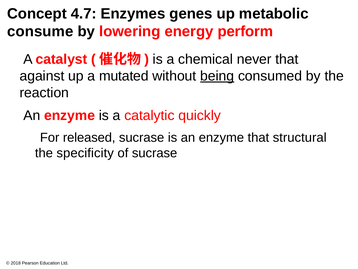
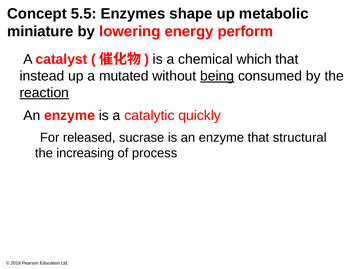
4.7: 4.7 -> 5.5 (84, 14)
genes: genes -> shape (191, 14)
consume: consume -> miniature (40, 31)
never: never -> which (254, 59)
against: against -> instead (42, 76)
reaction underline: none -> present (44, 93)
specificity: specificity -> increasing (85, 153)
of sucrase: sucrase -> process (155, 153)
